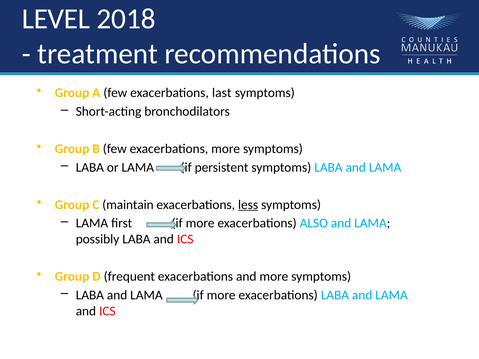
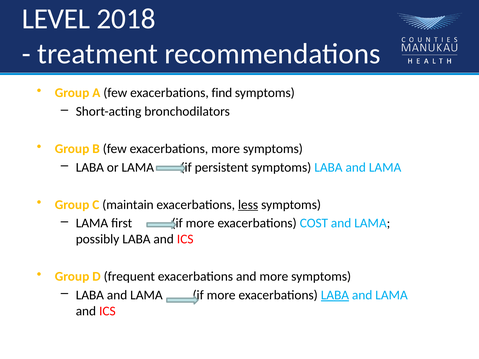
last: last -> find (222, 93)
ALSO: ALSO -> COST (314, 223)
LABA underline: none -> present (335, 295)
